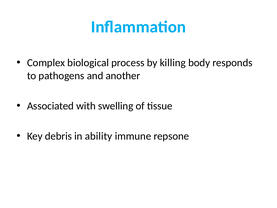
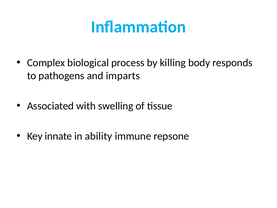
another: another -> imparts (123, 76)
debris: debris -> innate (58, 136)
